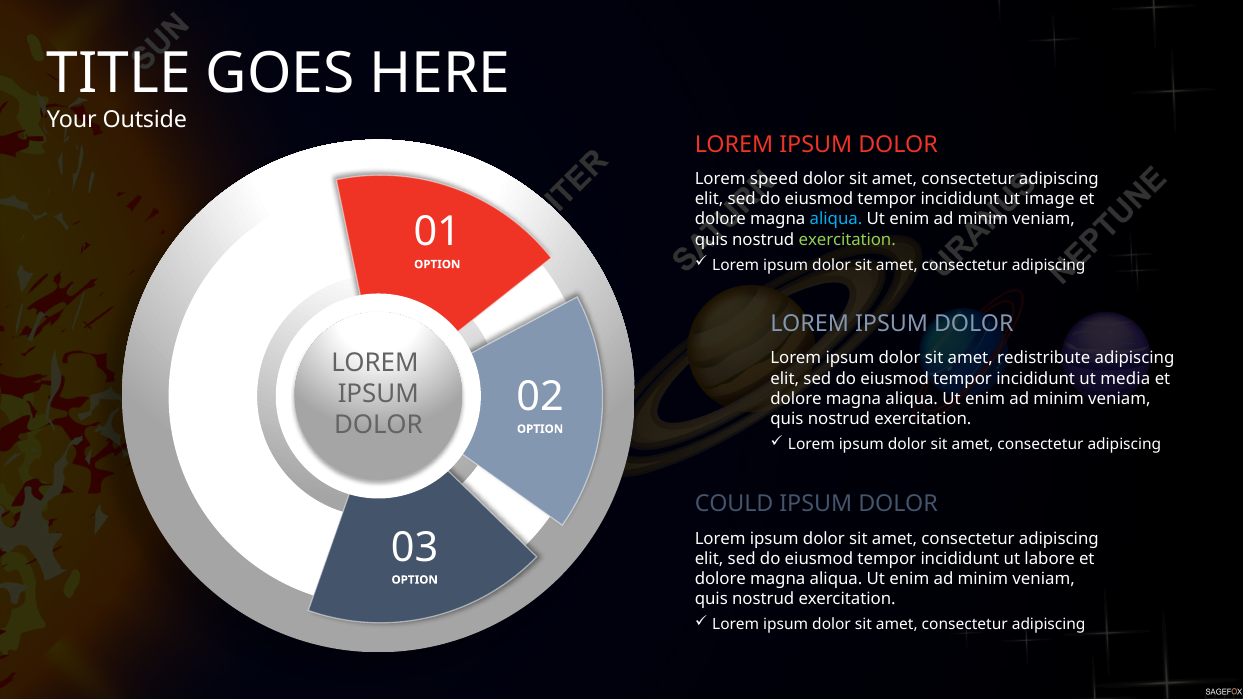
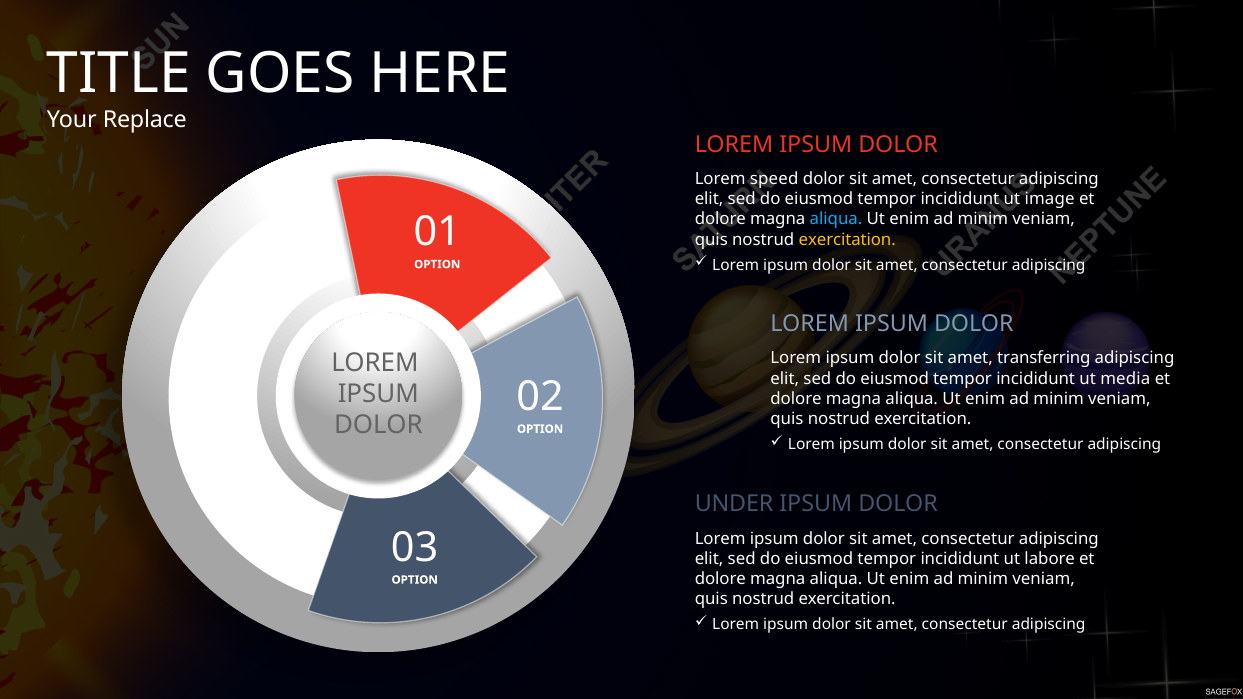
Outside: Outside -> Replace (145, 120)
exercitation colour: light green -> yellow (847, 240)
redistribute: redistribute -> transferring (1044, 358)
COULD: COULD -> UNDER (734, 504)
